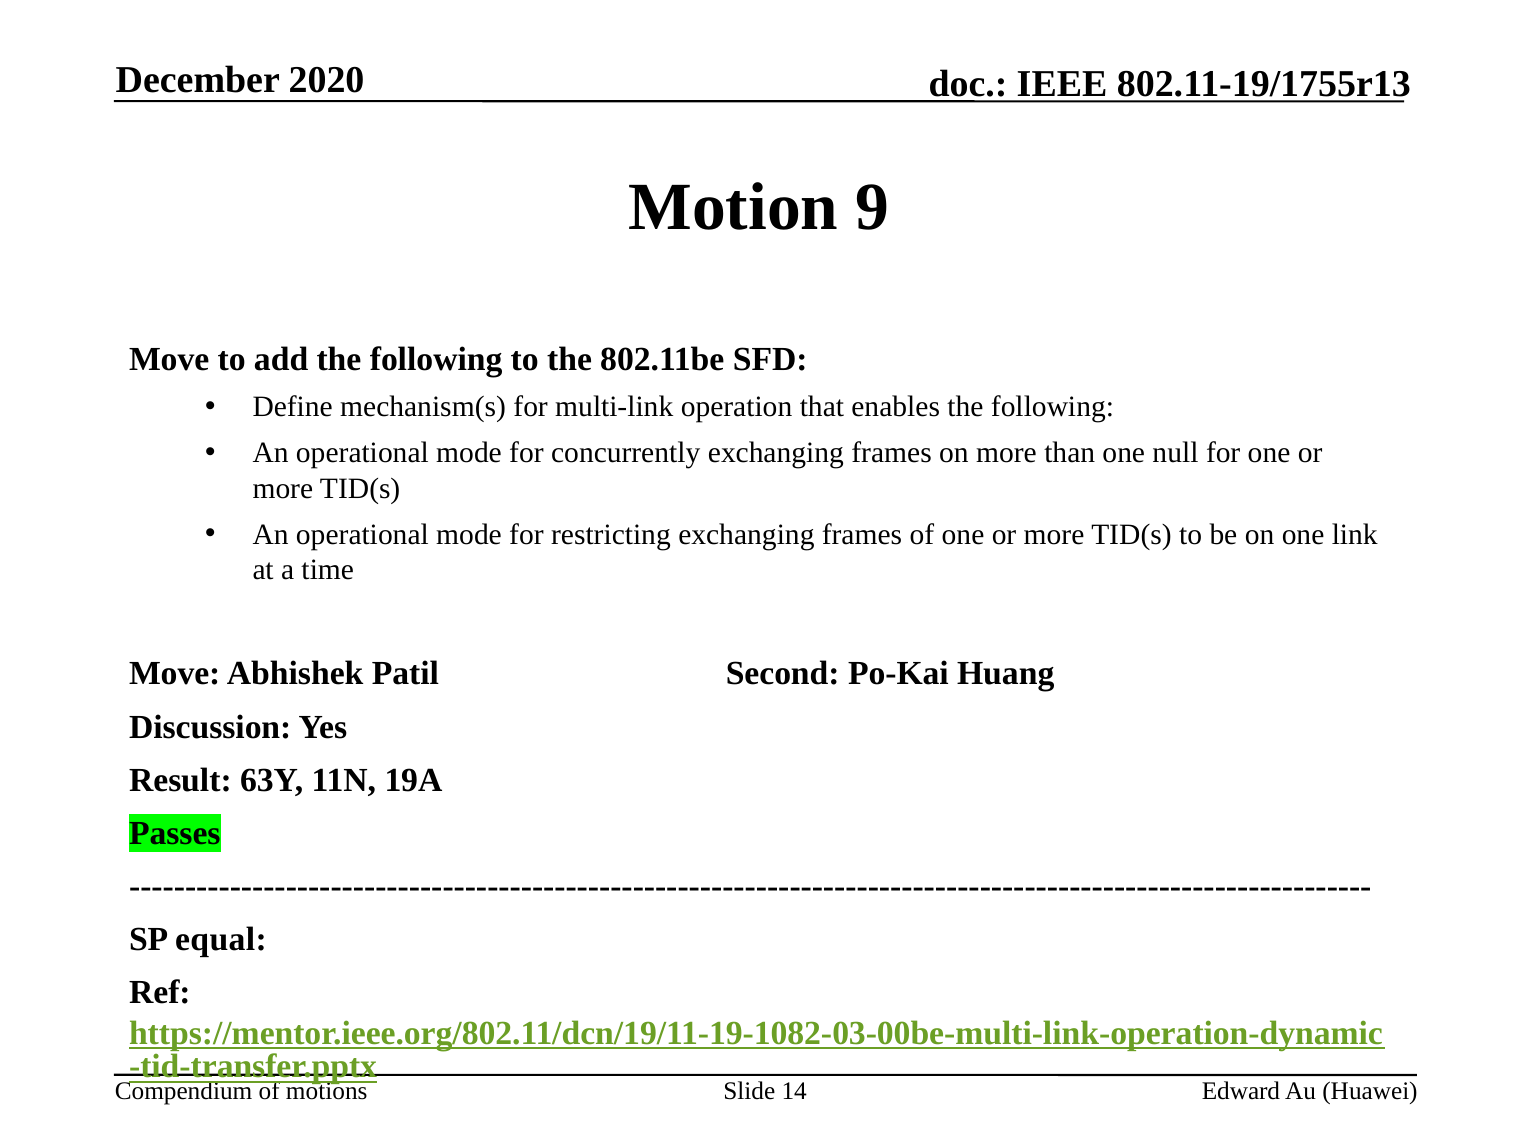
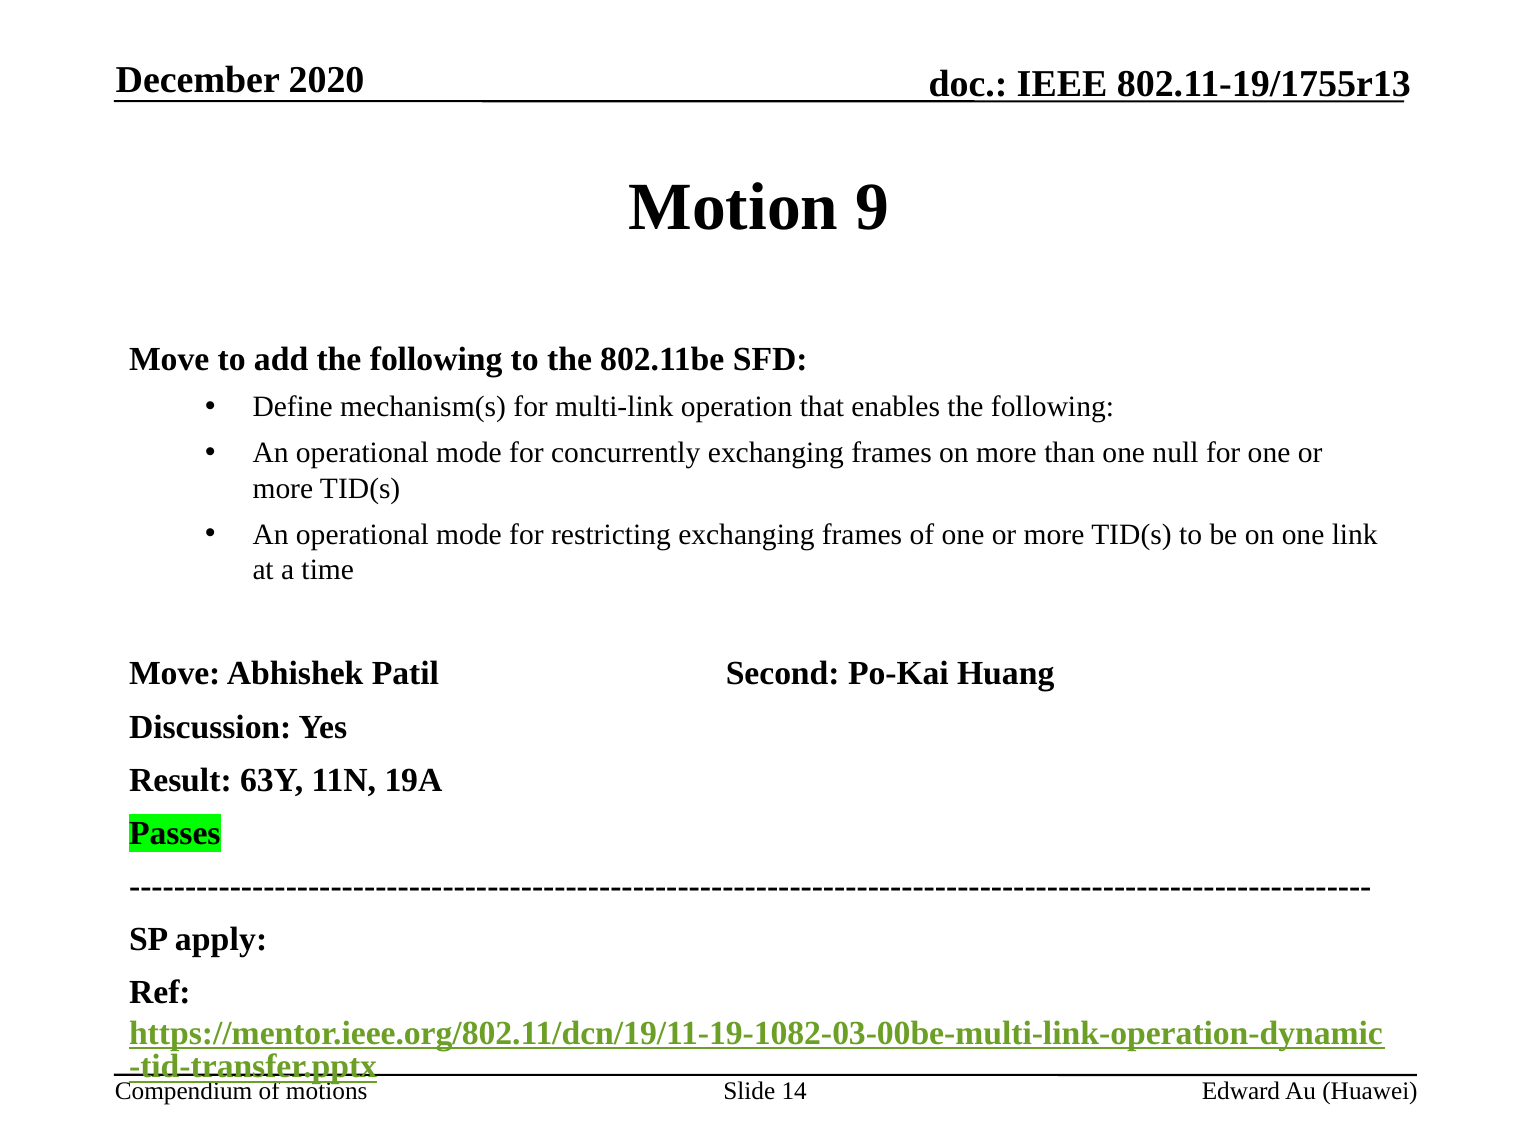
equal: equal -> apply (221, 940)
